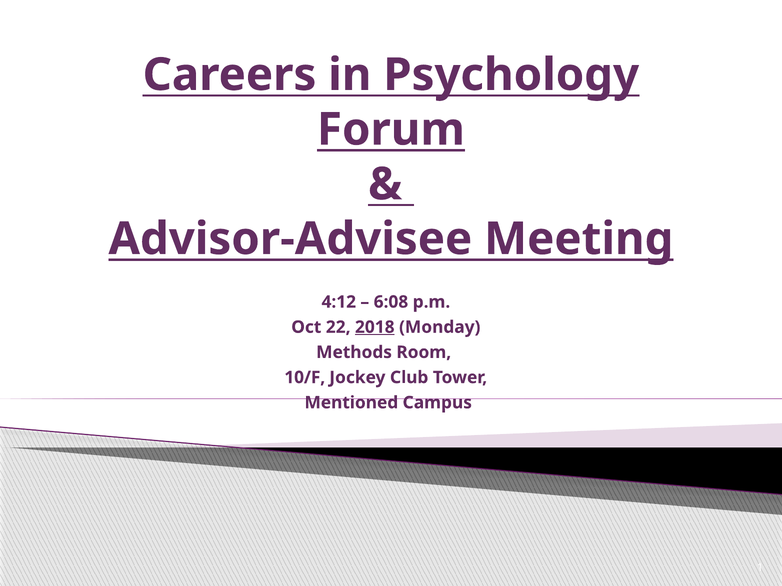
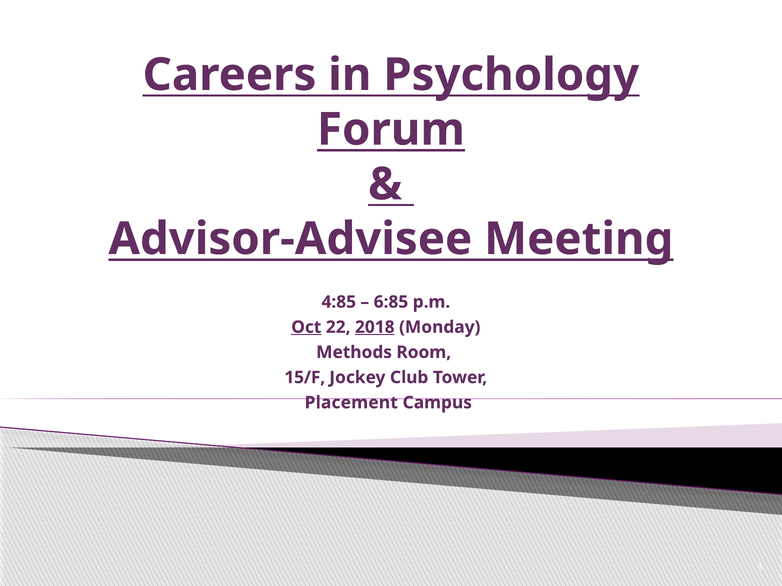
4:12: 4:12 -> 4:85 (339, 302)
6:08: 6:08 -> 6:85 (391, 302)
Oct underline: none -> present (306, 327)
10/F: 10/F -> 15/F (305, 378)
Mentioned: Mentioned -> Placement (351, 403)
